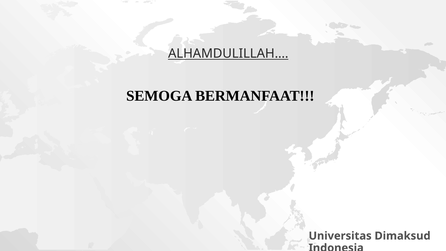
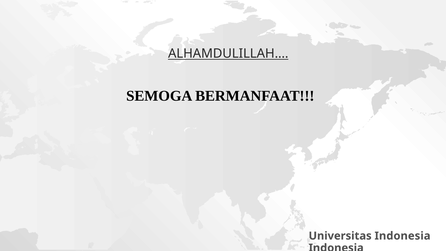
Universitas Dimaksud: Dimaksud -> Indonesia (403, 236)
